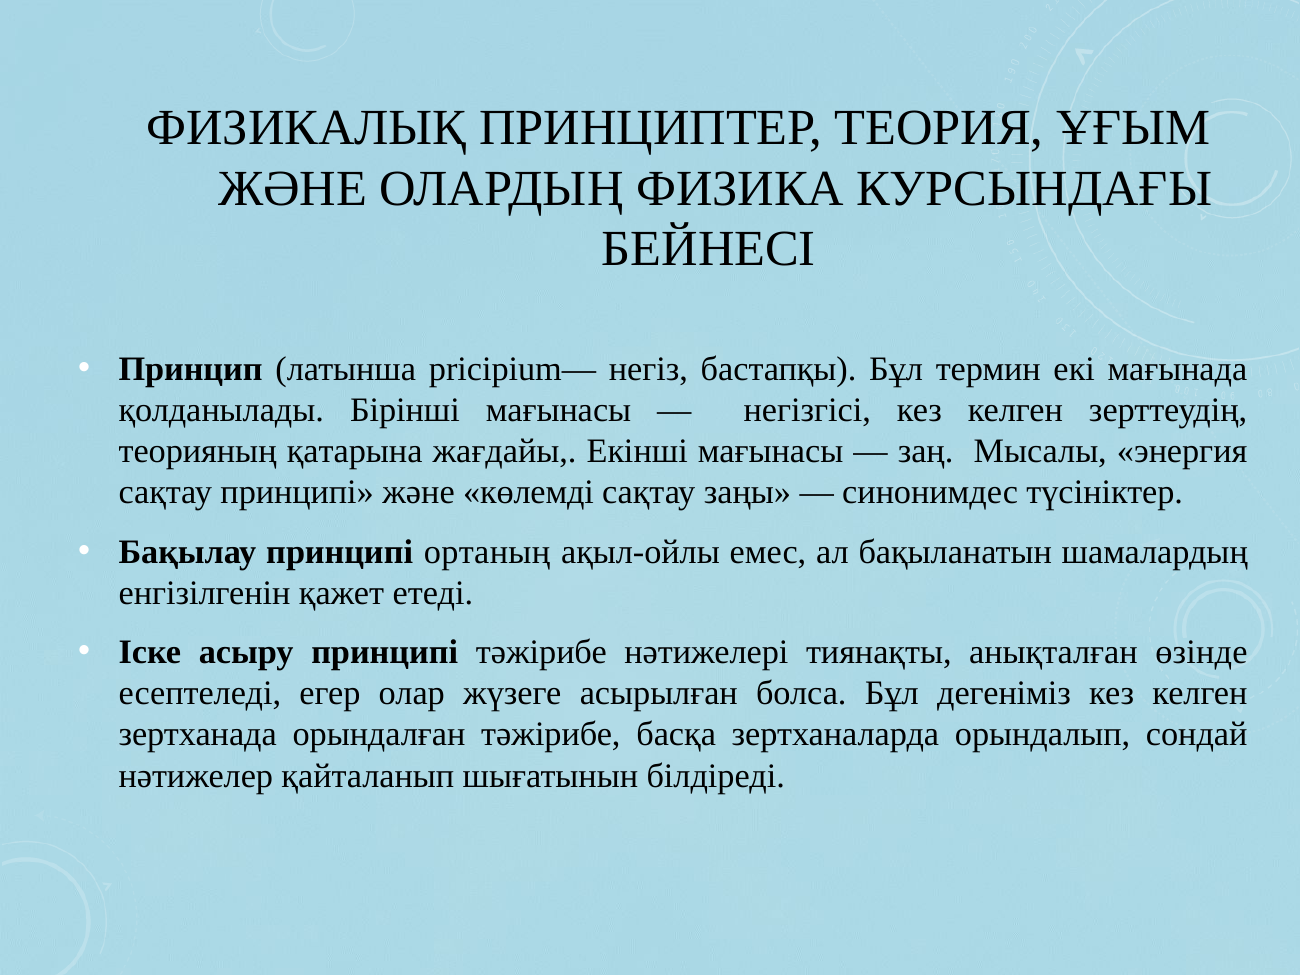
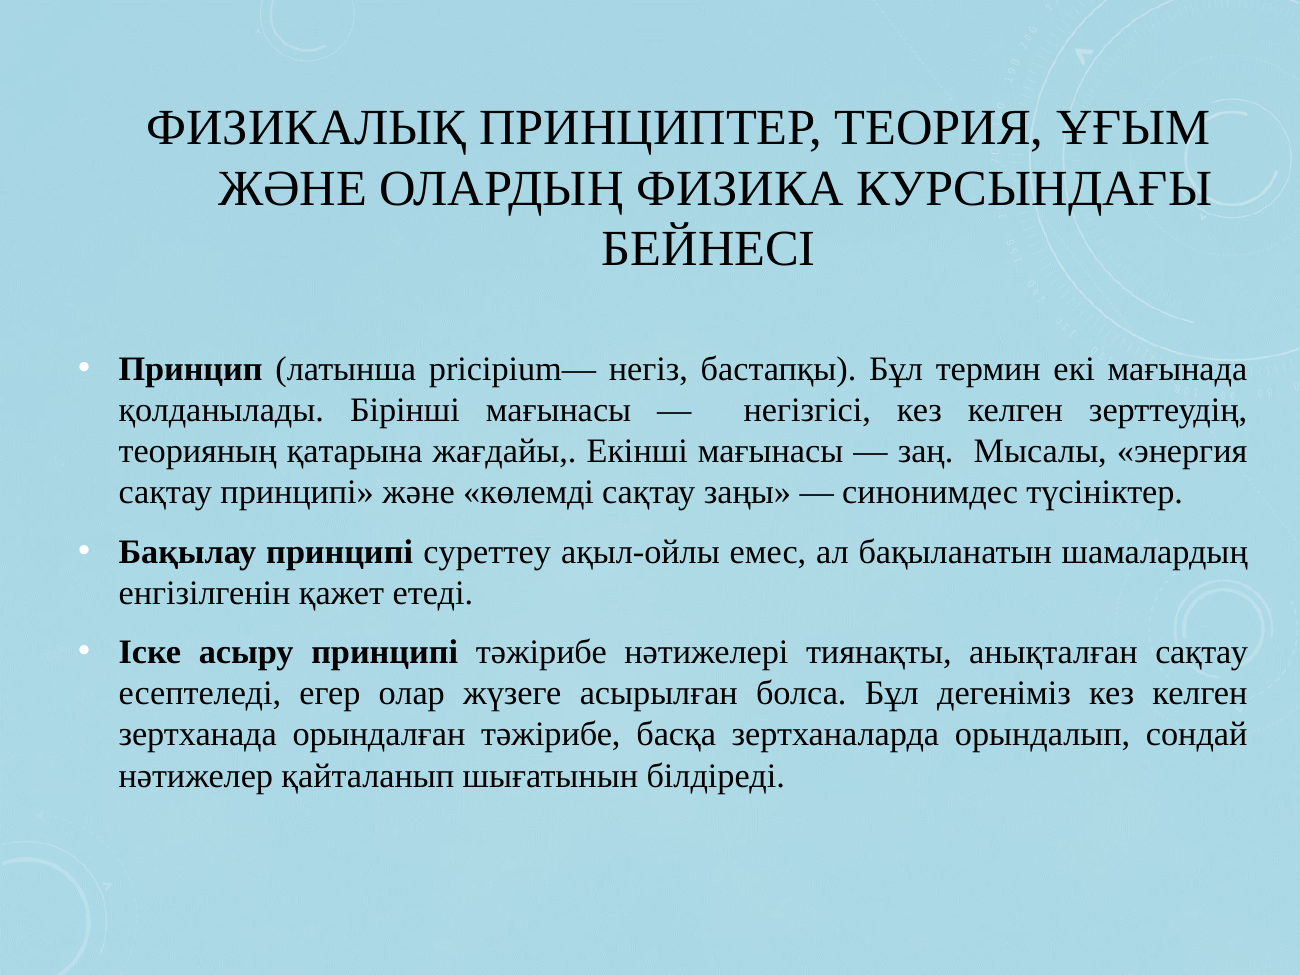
ортаның: ортаның -> суреттеу (487, 552)
анықталған өзінде: өзінде -> сақтау (1202, 652)
